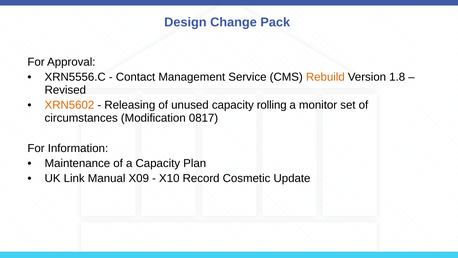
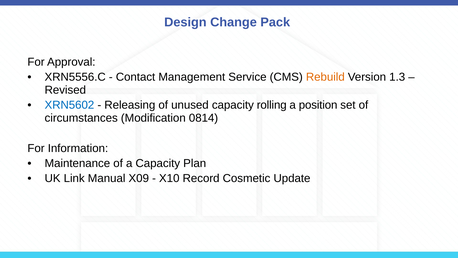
1.8: 1.8 -> 1.3 (397, 77)
XRN5602 colour: orange -> blue (69, 105)
monitor: monitor -> position (318, 105)
0817: 0817 -> 0814 (204, 118)
